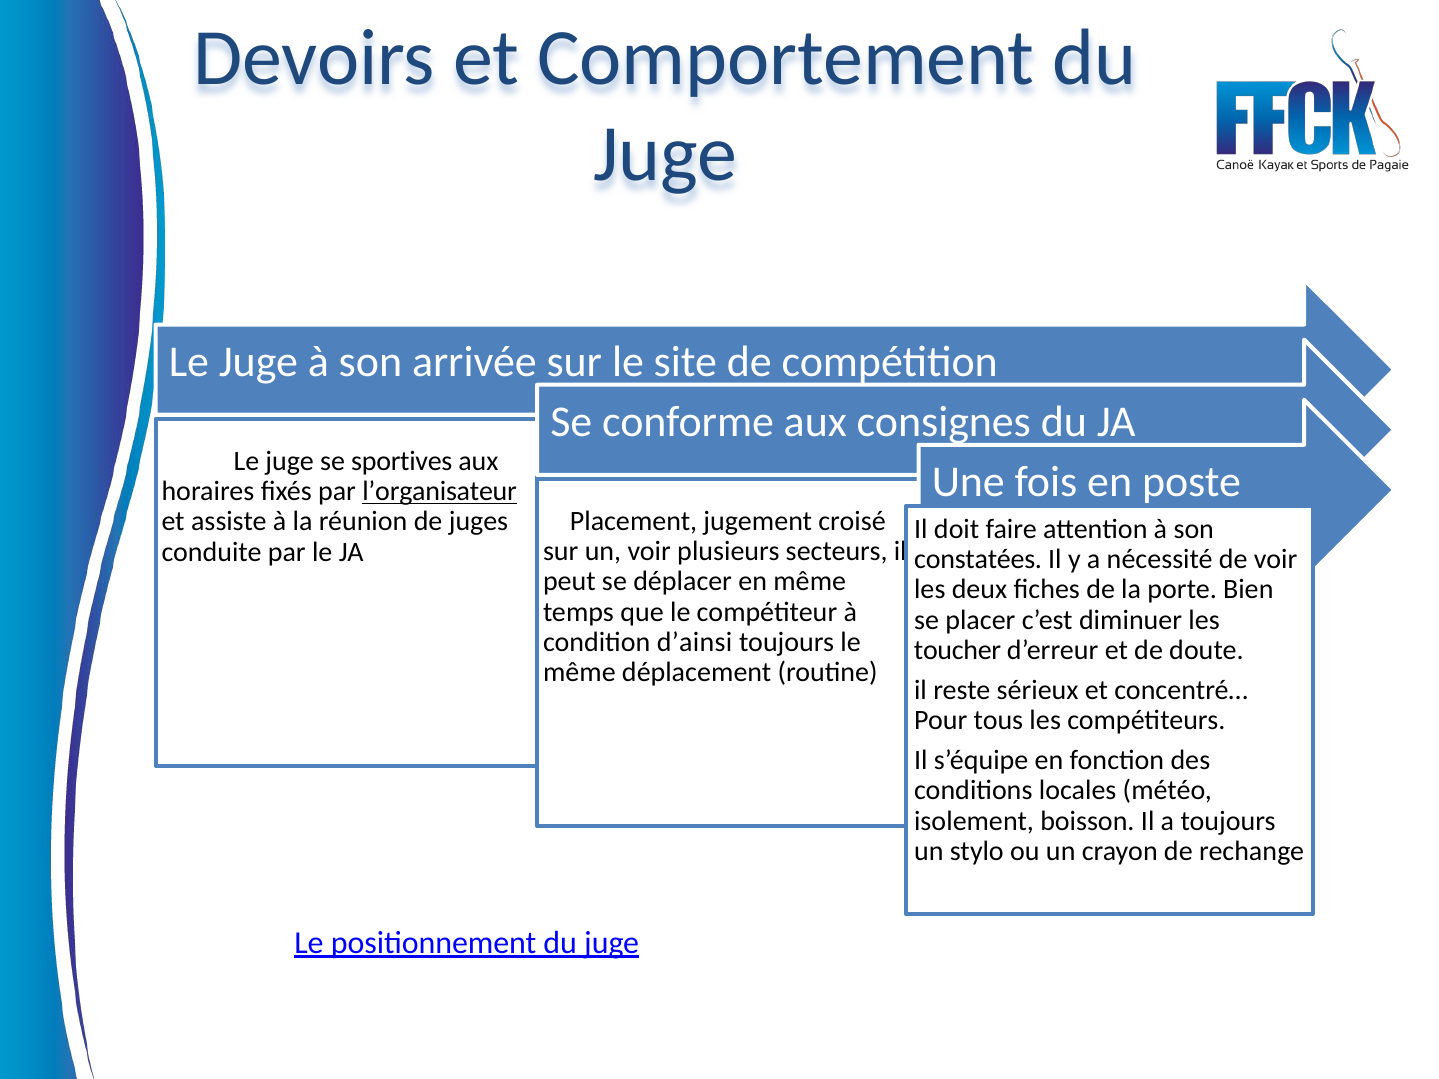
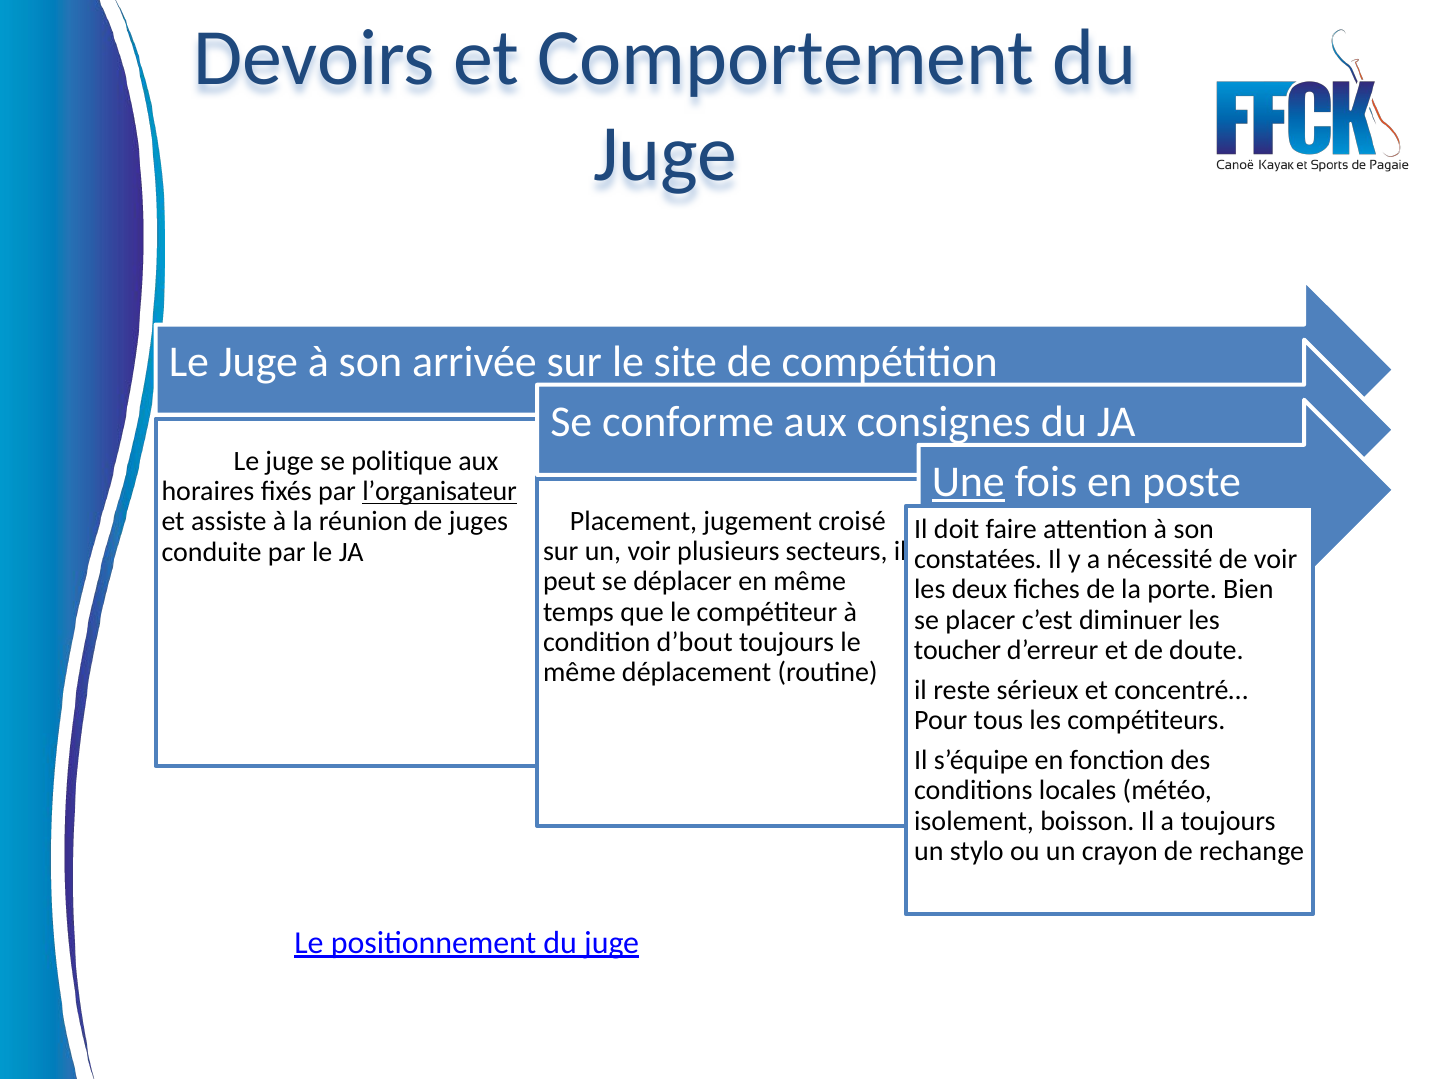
sportives: sportives -> politique (402, 461)
Une underline: none -> present (968, 482)
d’ainsi: d’ainsi -> d’bout (695, 642)
